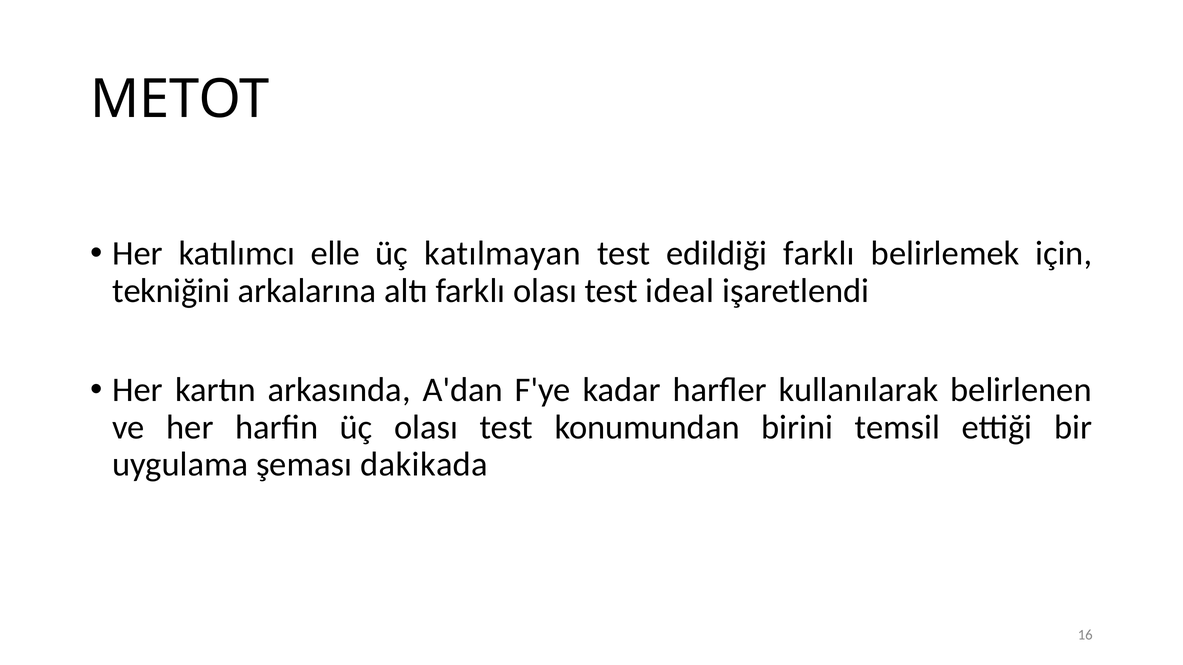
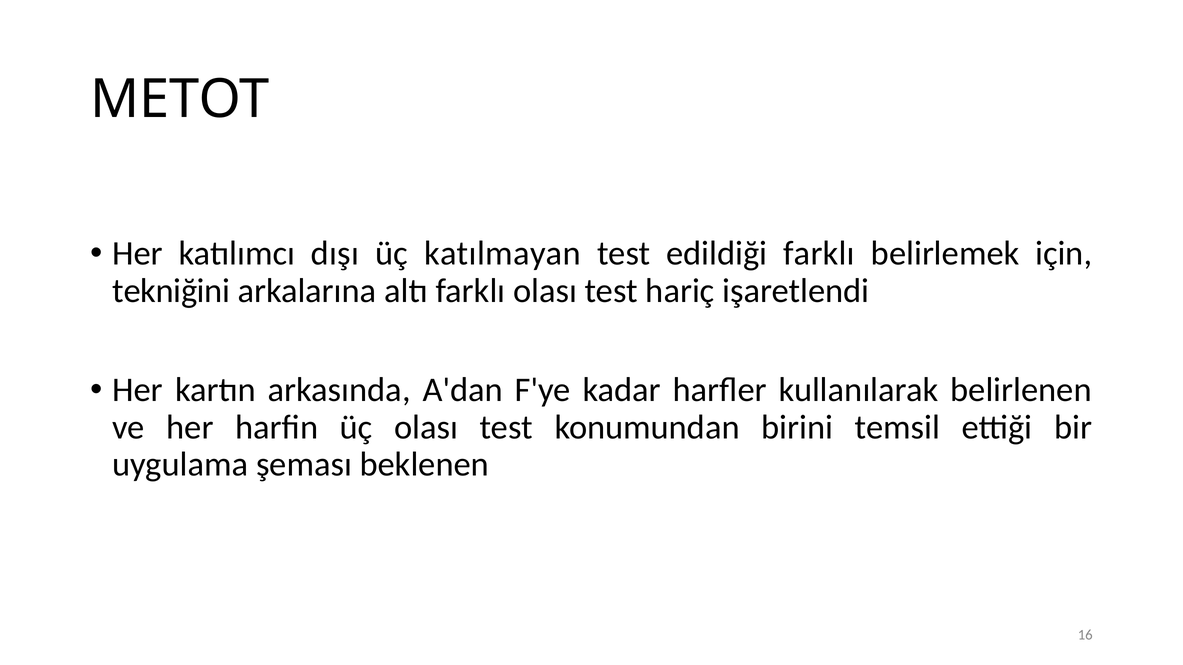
elle: elle -> dışı (335, 254)
ideal: ideal -> hariç (680, 291)
dakikada: dakikada -> beklenen (424, 465)
